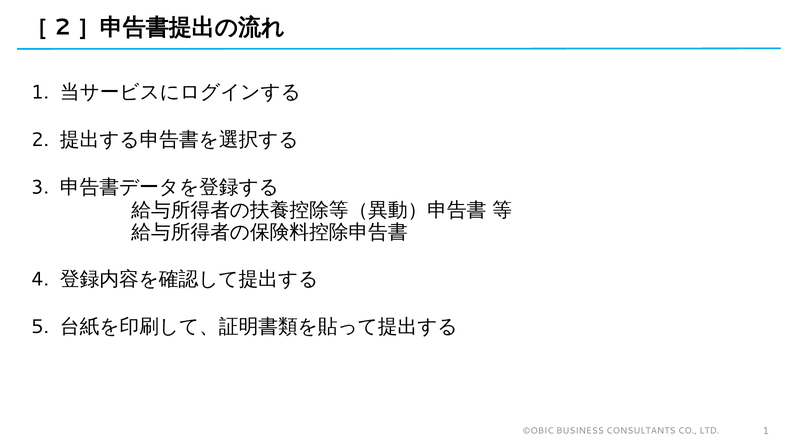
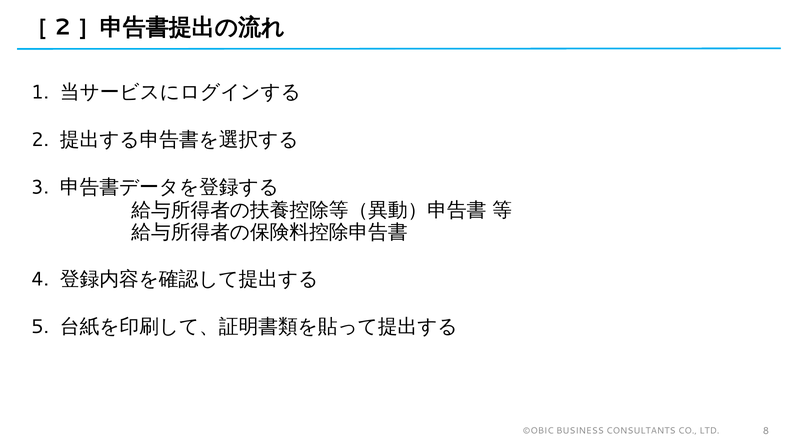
LTD 1: 1 -> 8 (766, 431)
